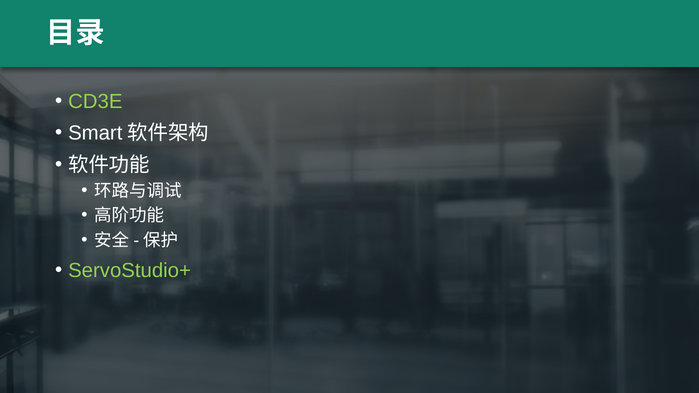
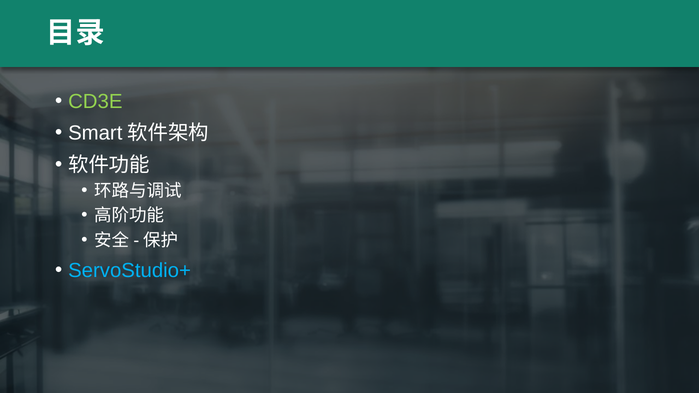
ServoStudio+ colour: light green -> light blue (130, 271)
